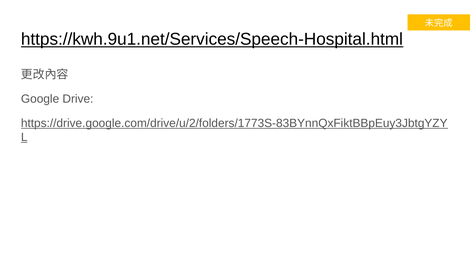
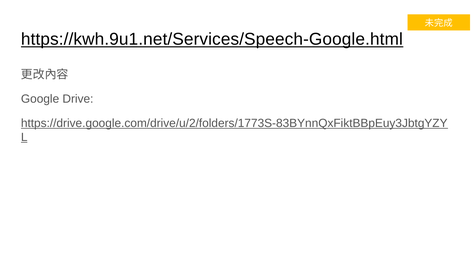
https://kwh.9u1.net/Services/Speech-Hospital.html: https://kwh.9u1.net/Services/Speech-Hospital.html -> https://kwh.9u1.net/Services/Speech-Google.html (212, 39)
